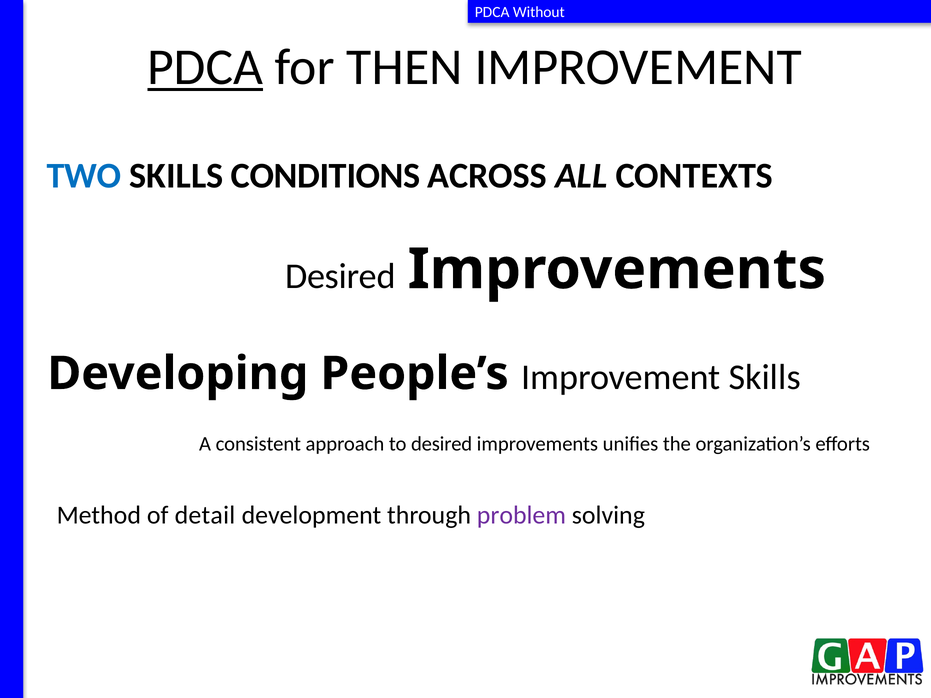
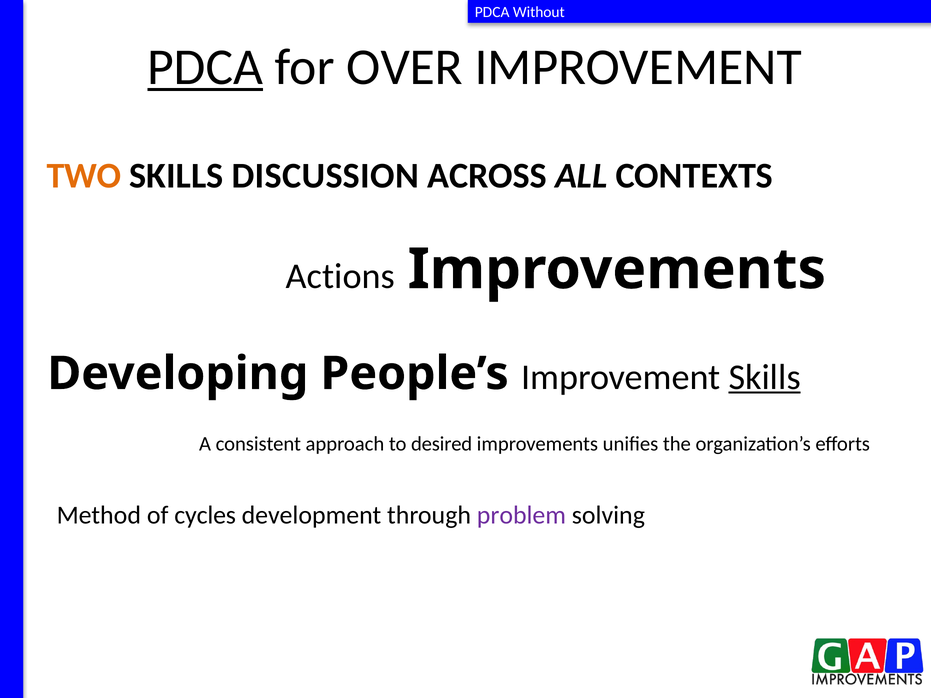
THEN: THEN -> OVER (405, 67)
TWO colour: blue -> orange (84, 176)
CONDITIONS: CONDITIONS -> DISCUSSION (325, 176)
Desired: Desired -> Actions (340, 276)
Skills underline: none -> present (765, 377)
detail: detail -> cycles (205, 516)
